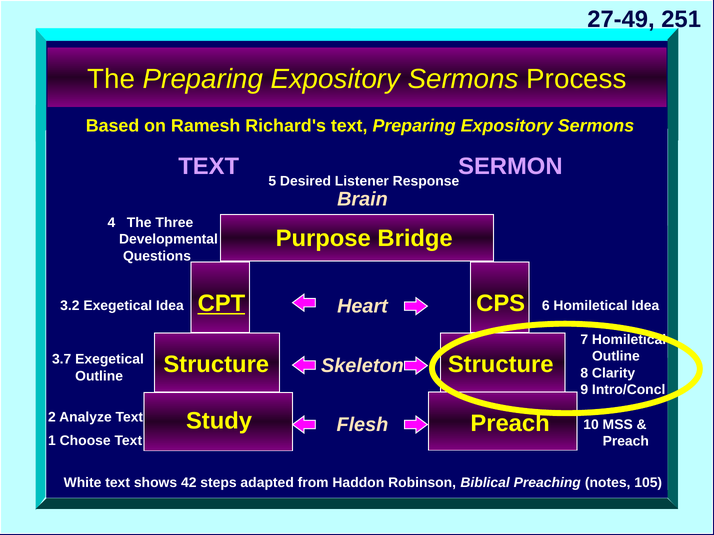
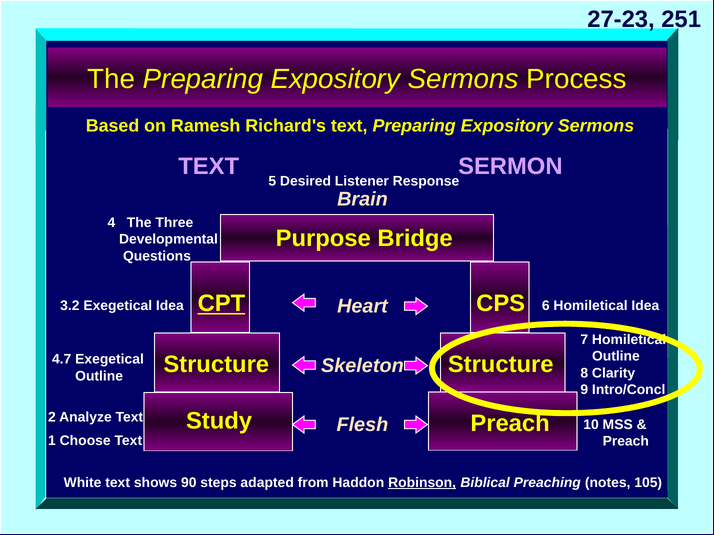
27-49: 27-49 -> 27-23 (621, 19)
3.7: 3.7 -> 4.7 (62, 360)
42: 42 -> 90 (189, 483)
Robinson underline: none -> present (422, 483)
